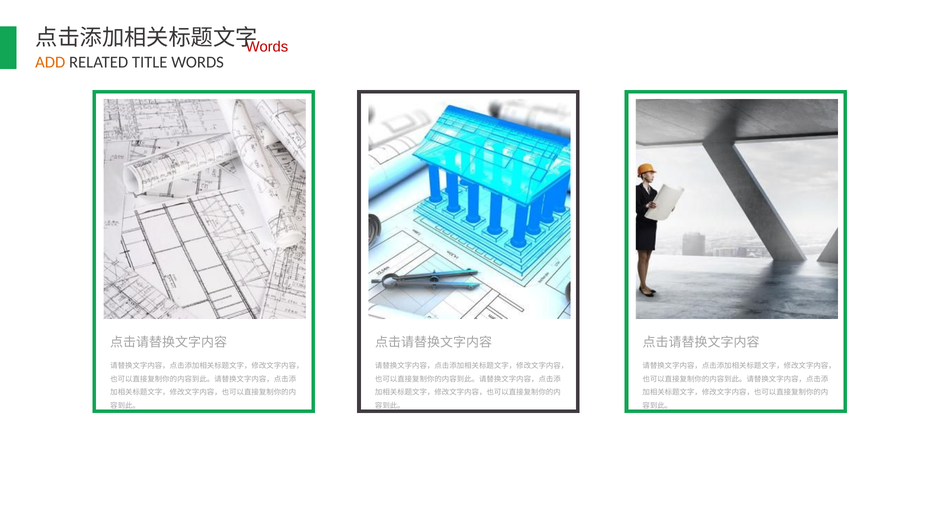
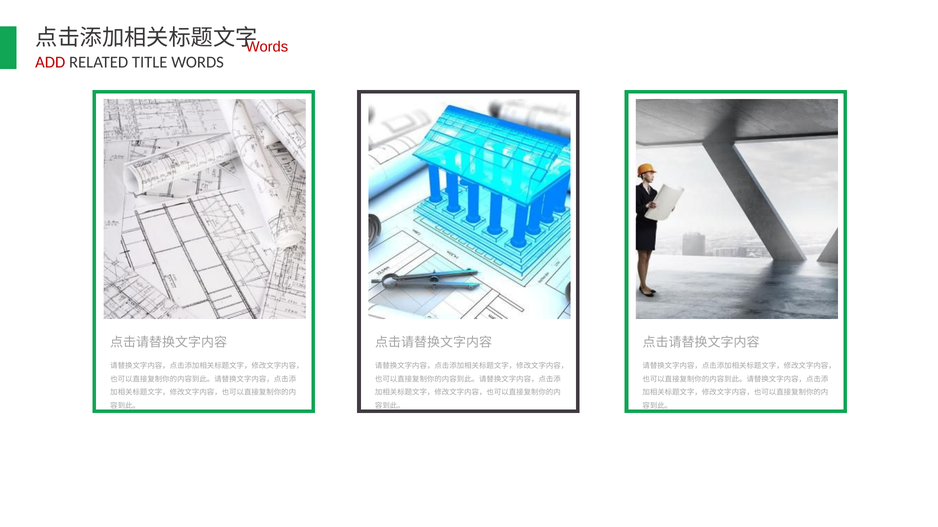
ADD colour: orange -> red (50, 62)
